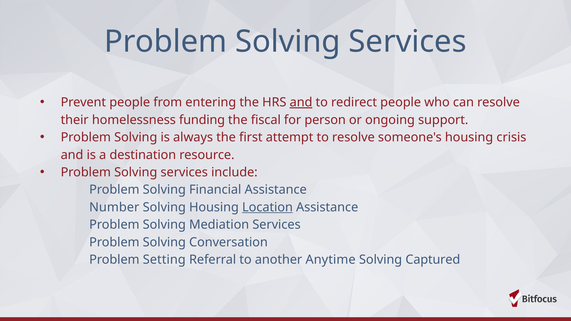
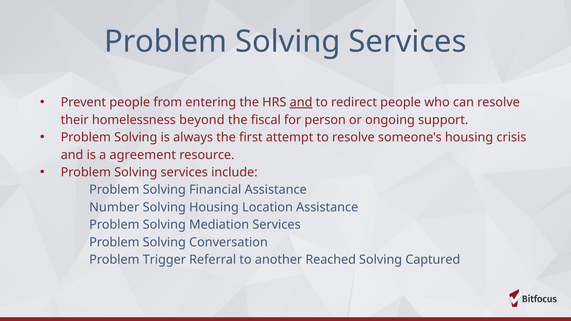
funding: funding -> beyond (202, 120)
destination: destination -> agreement (143, 155)
Location underline: present -> none (267, 207)
Setting: Setting -> Trigger (164, 260)
Anytime: Anytime -> Reached (331, 260)
